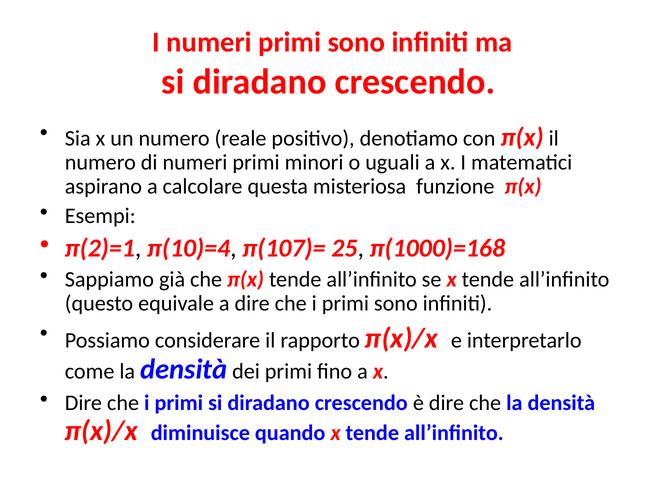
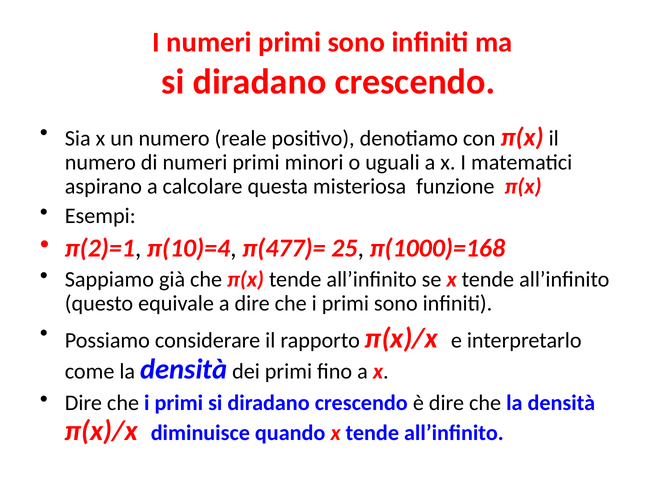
π(107)=: π(107)= -> π(477)= (284, 248)
